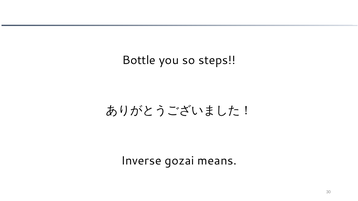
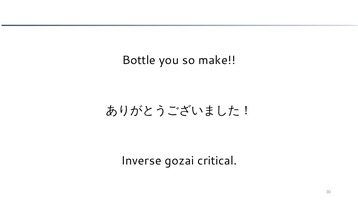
steps: steps -> make (217, 60)
means: means -> critical (217, 161)
